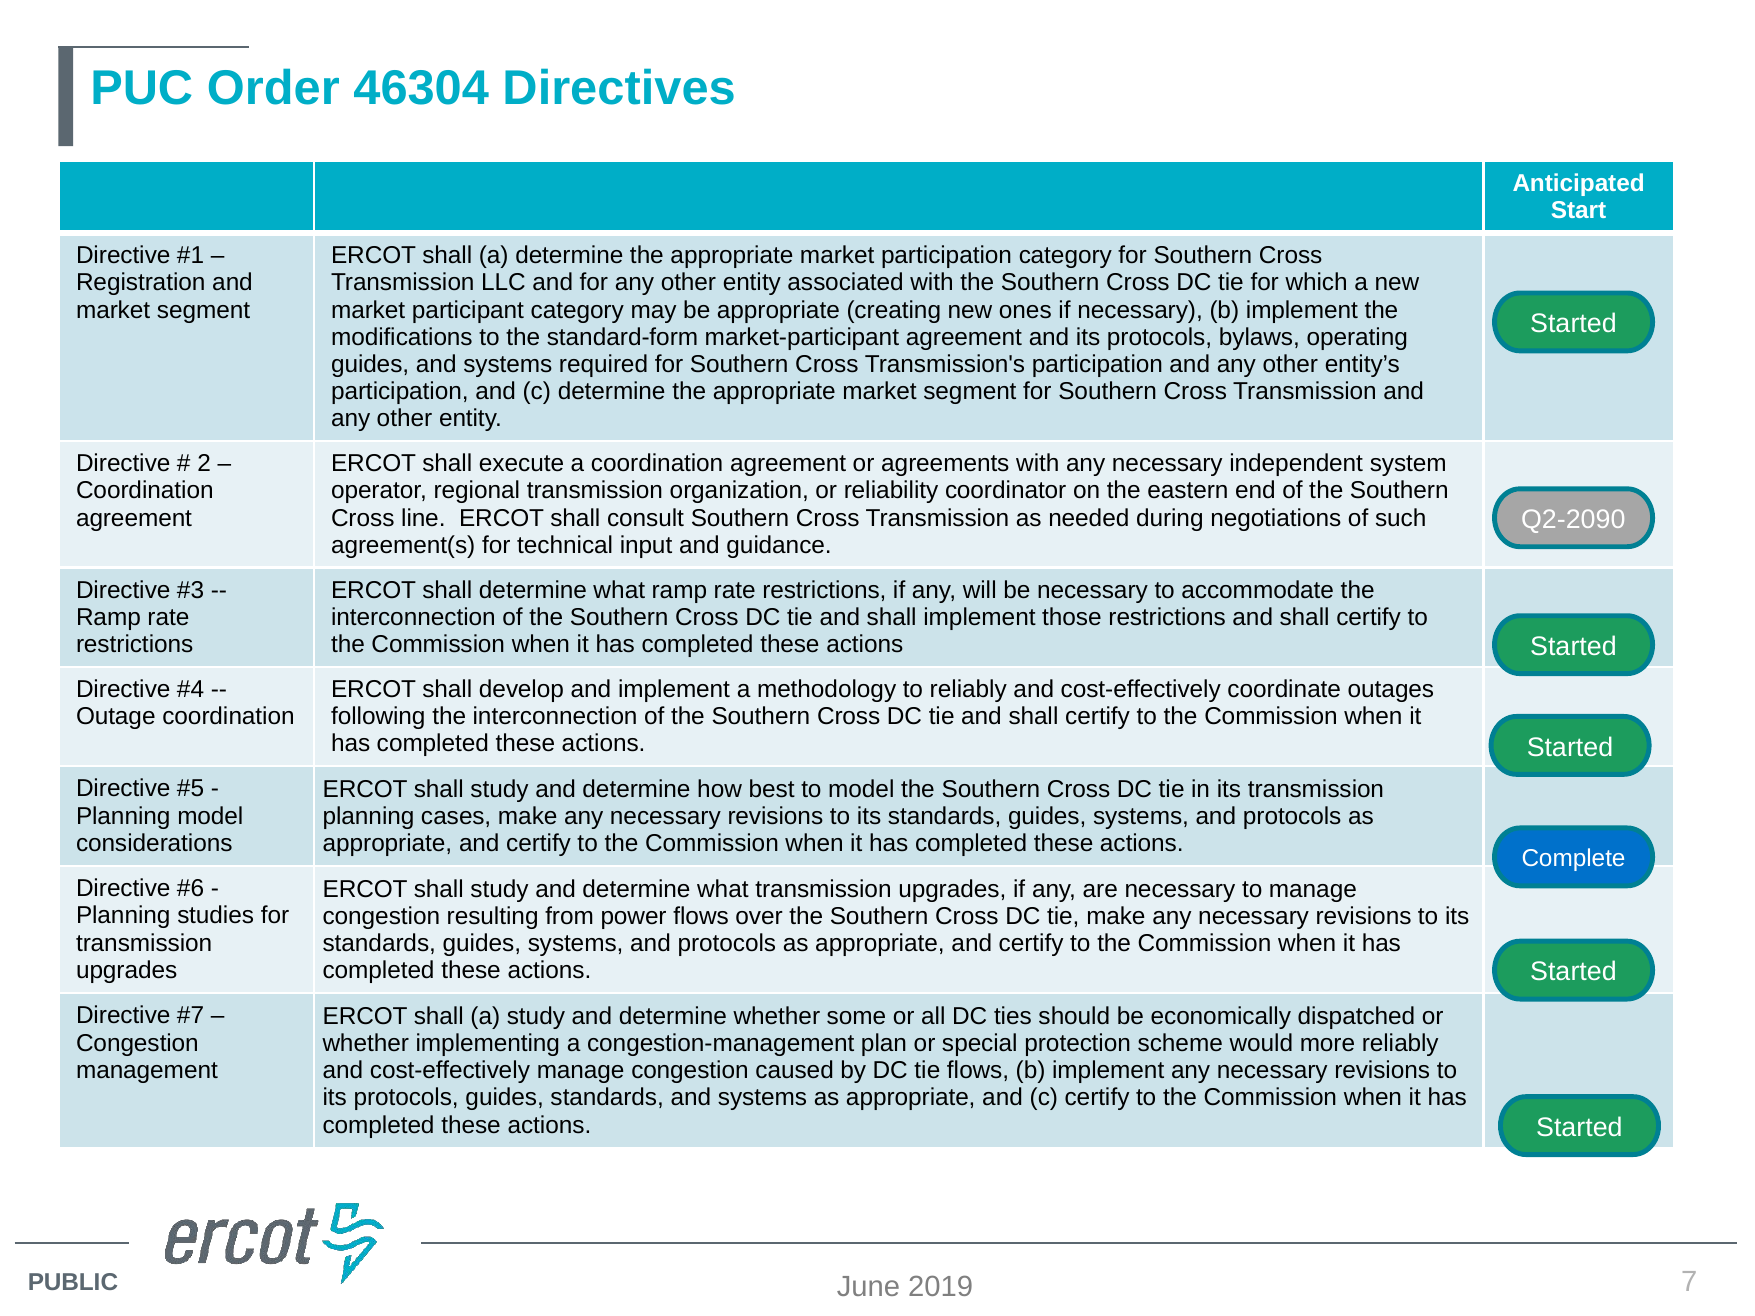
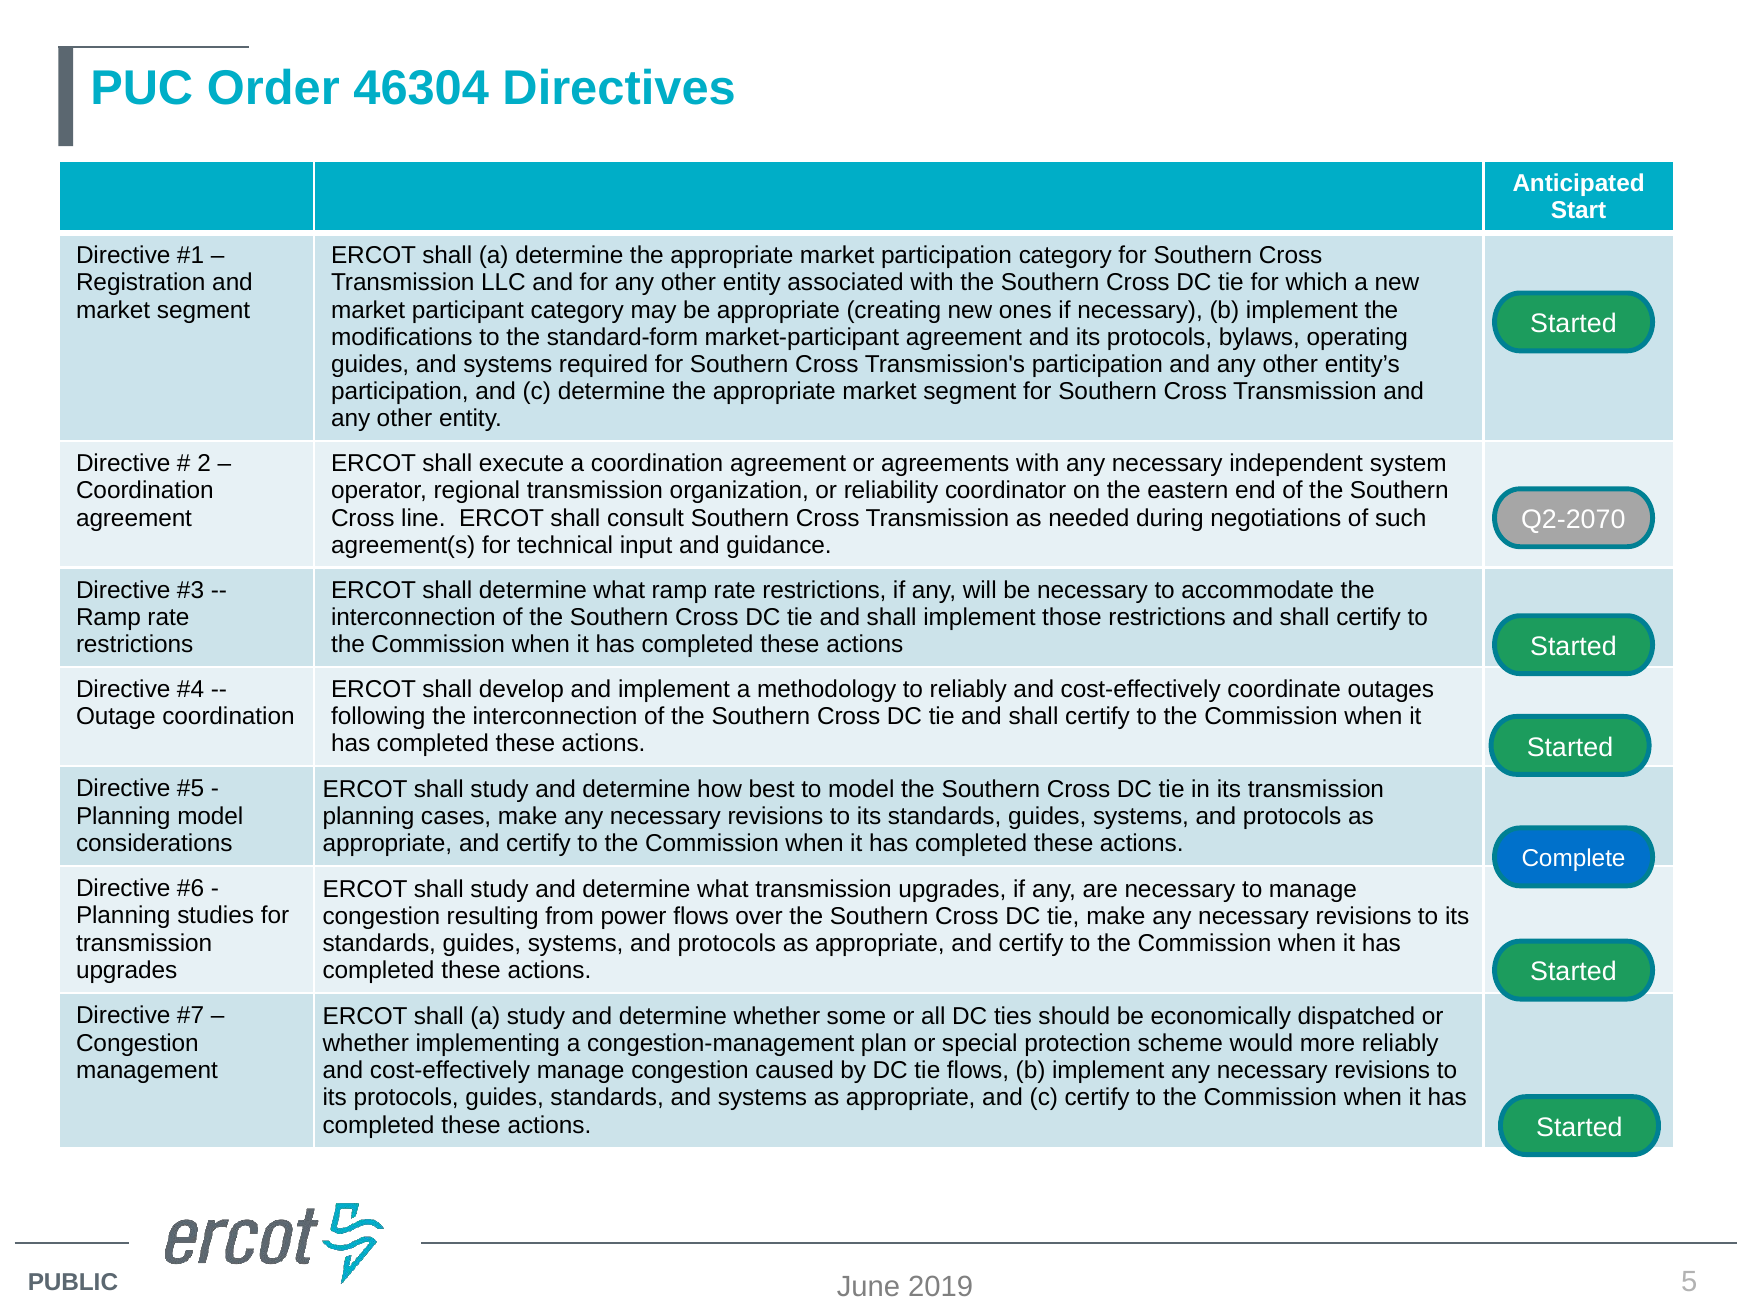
Q2-2090: Q2-2090 -> Q2-2070 (1573, 520)
7: 7 -> 5 (1689, 1282)
